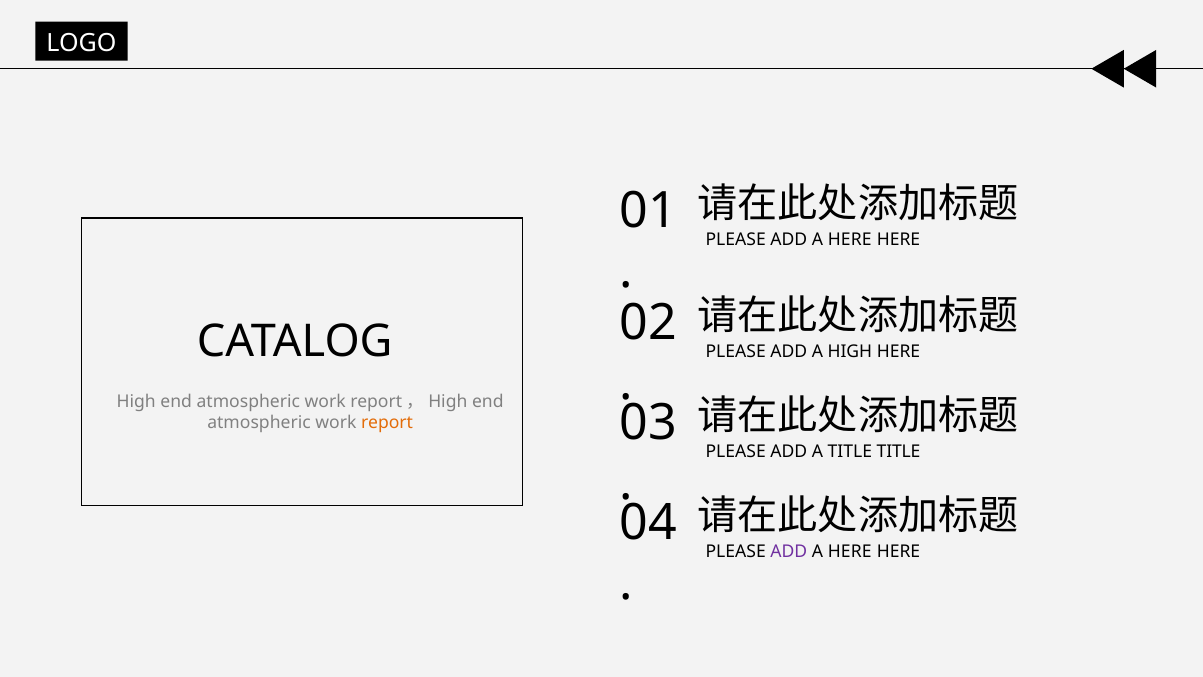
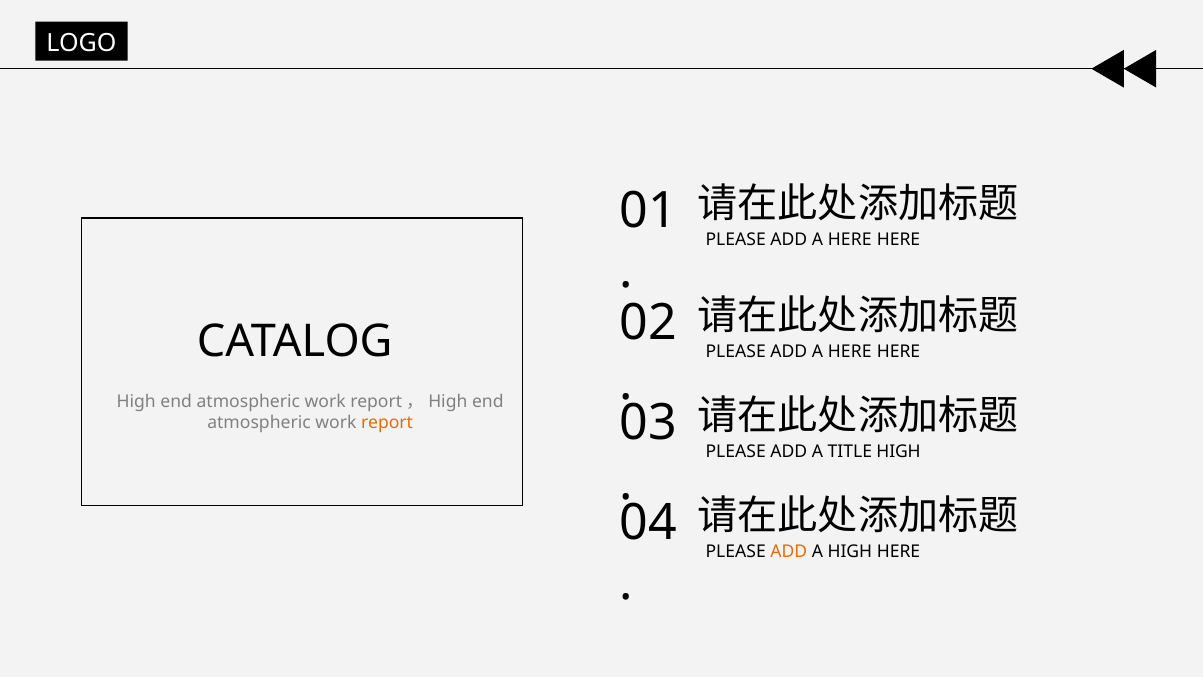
HIGH: HIGH -> HERE (850, 351)
TITLE TITLE: TITLE -> HIGH (899, 451)
ADD colour: purple -> orange (789, 551)
HERE: HERE -> HIGH (850, 551)
